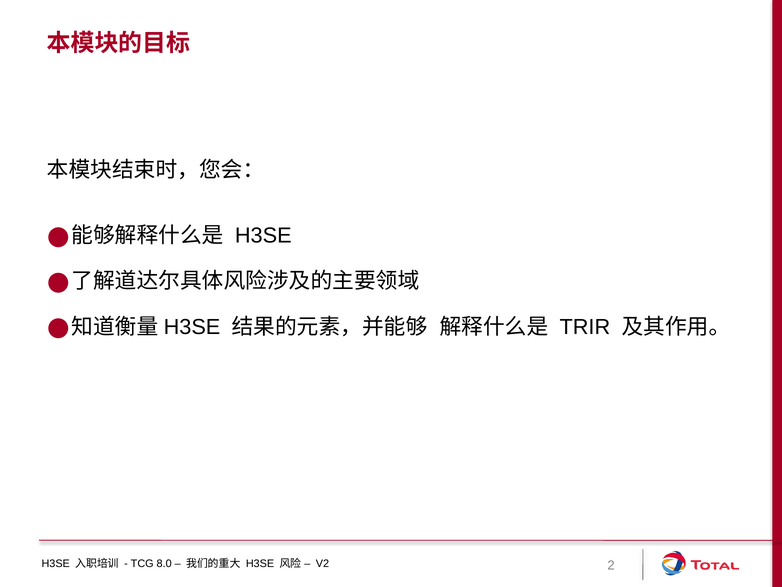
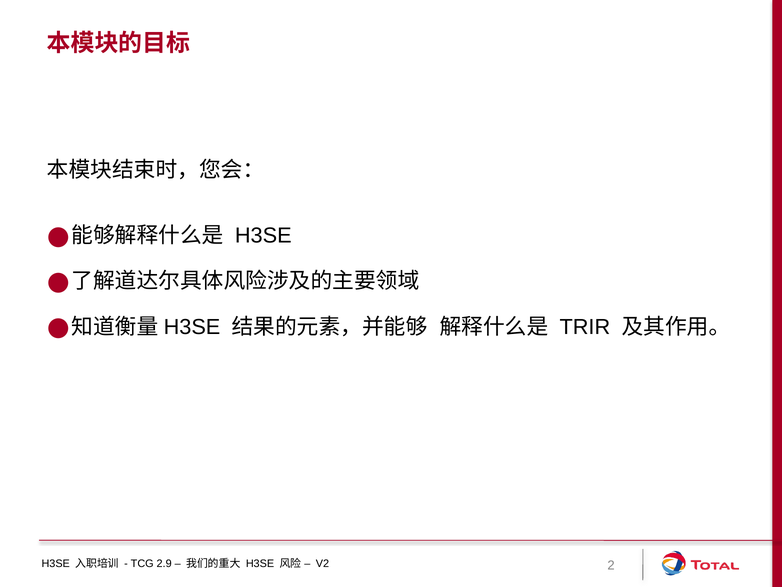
8.0: 8.0 -> 2.9 (164, 563)
